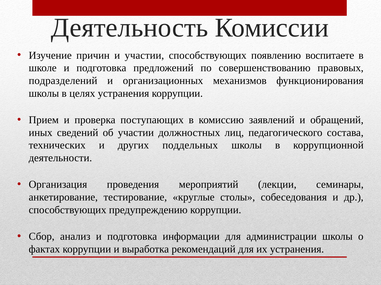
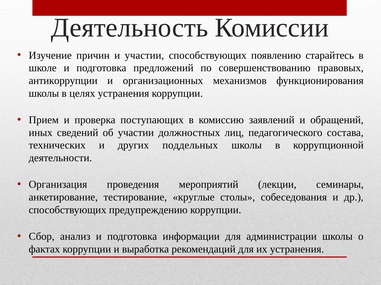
воспитаете: воспитаете -> старайтесь (330, 55)
подразделений: подразделений -> антикоррупции (63, 81)
